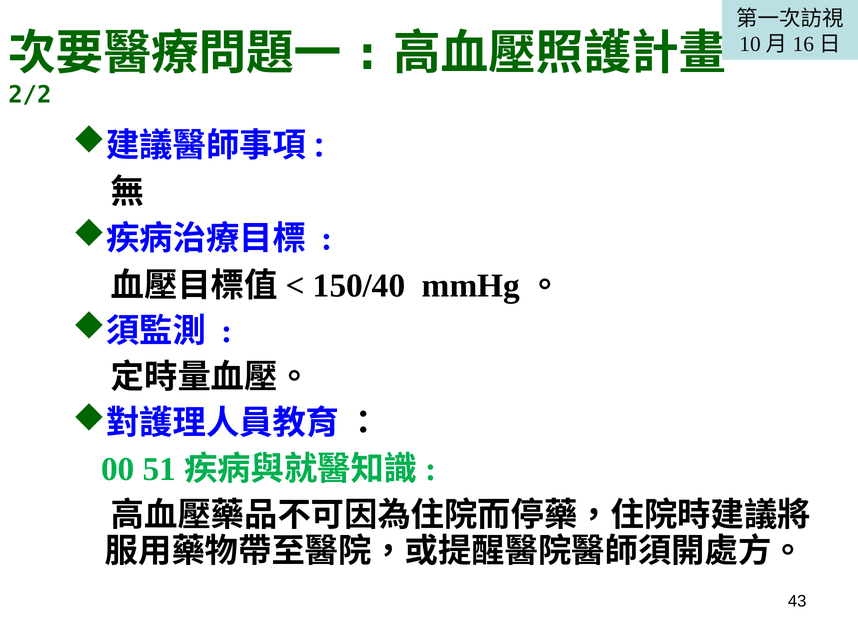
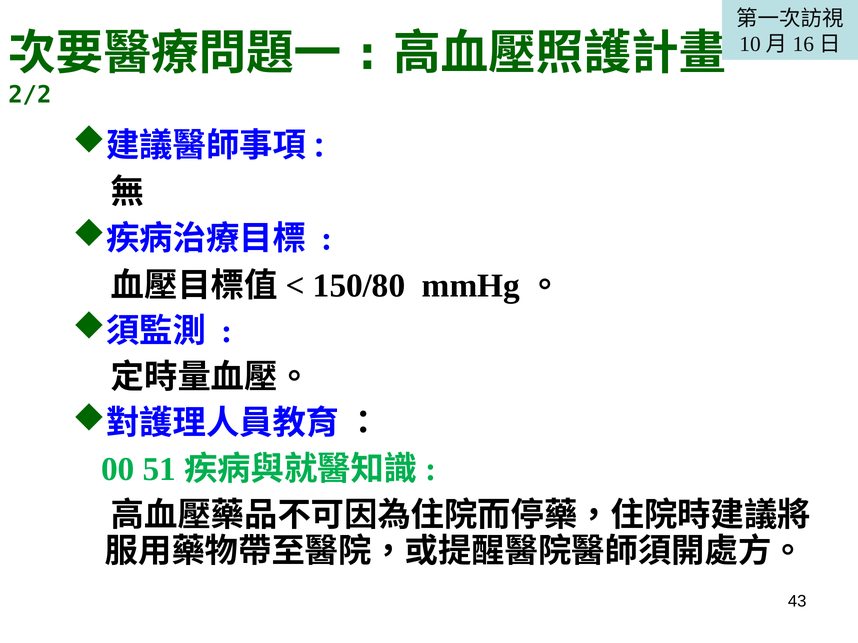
150/40: 150/40 -> 150/80 (359, 286)
